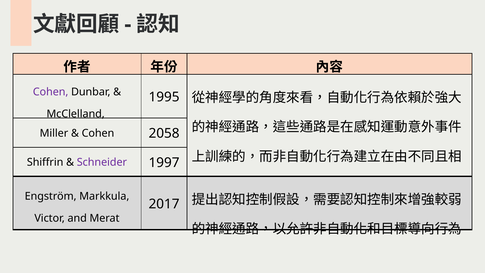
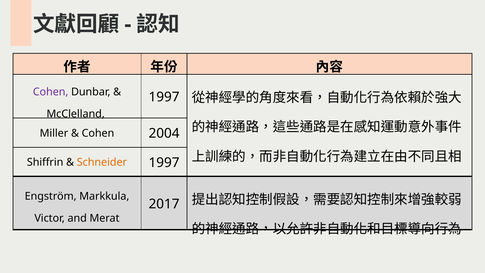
1995: 1995 -> 1997 (164, 97)
2058: 2058 -> 2004 (164, 133)
Schneider colour: purple -> orange (102, 162)
